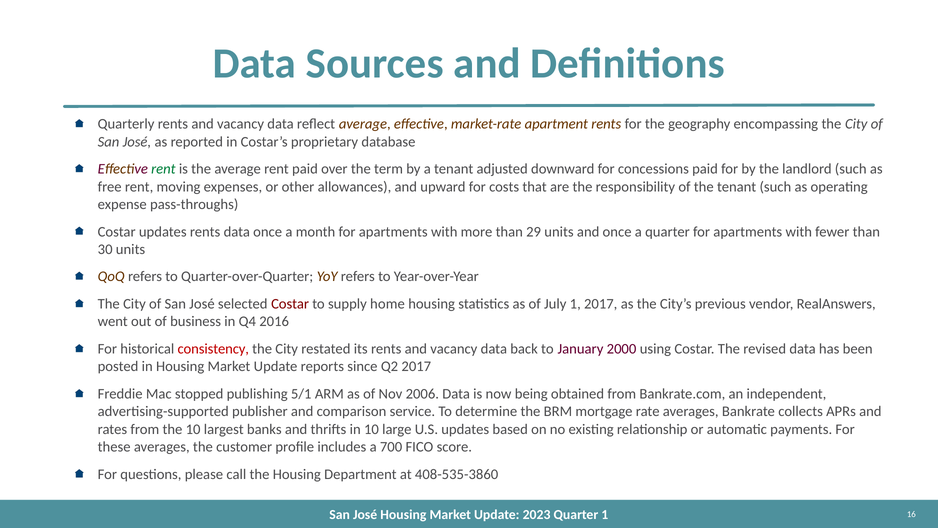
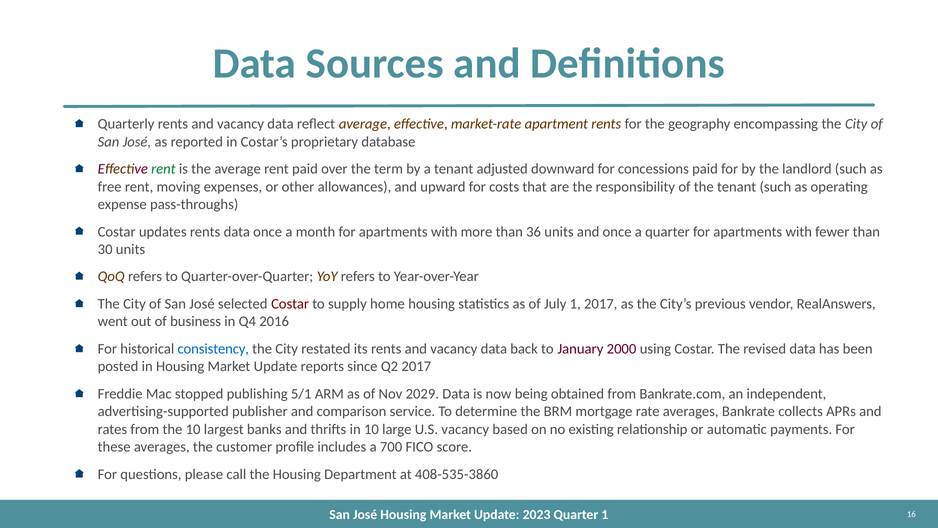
29: 29 -> 36 (534, 231)
consistency colour: red -> blue (213, 349)
2006: 2006 -> 2029 (422, 394)
U.S updates: updates -> vacancy (465, 429)
